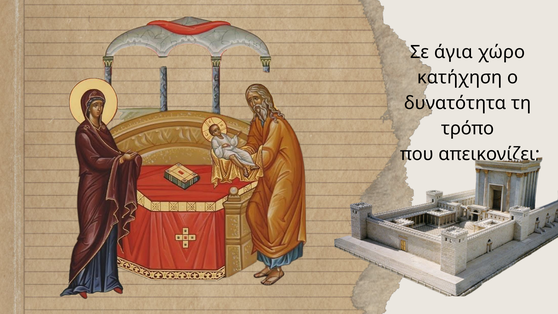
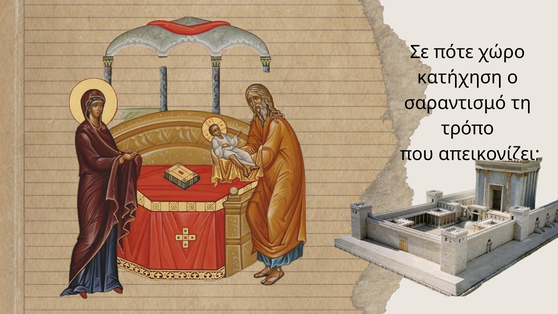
άγια: άγια -> πότε (454, 52)
δυνατότητα: δυνατότητα -> σαραντισμό (455, 103)
